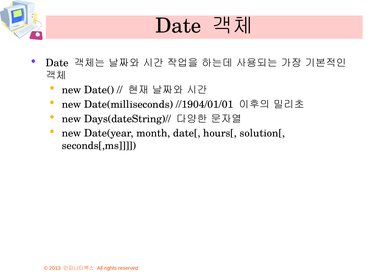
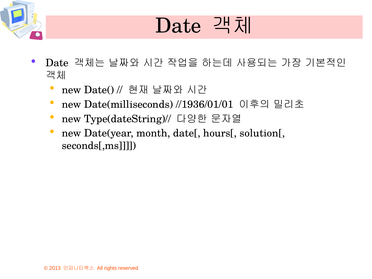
//1904/01/01: //1904/01/01 -> //1936/01/01 (205, 104)
Days(dateString)//: Days(dateString)// -> Type(dateString)// (127, 119)
